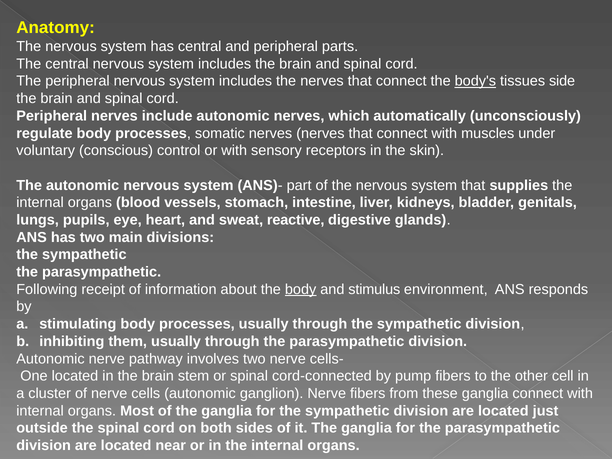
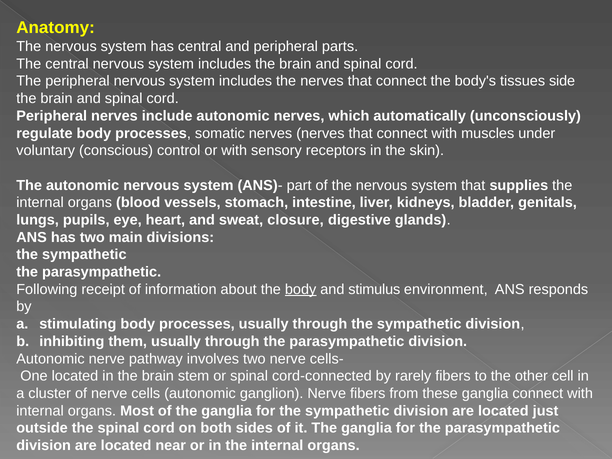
body's underline: present -> none (475, 81)
reactive: reactive -> closure (296, 220)
pump: pump -> rarely (413, 376)
